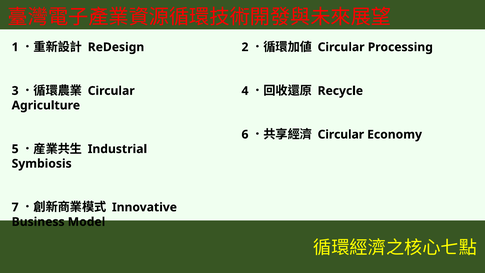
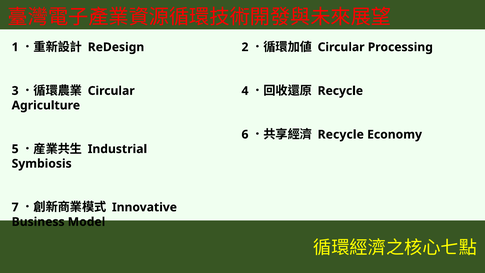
Circular: Circular -> Recycle (341, 134)
